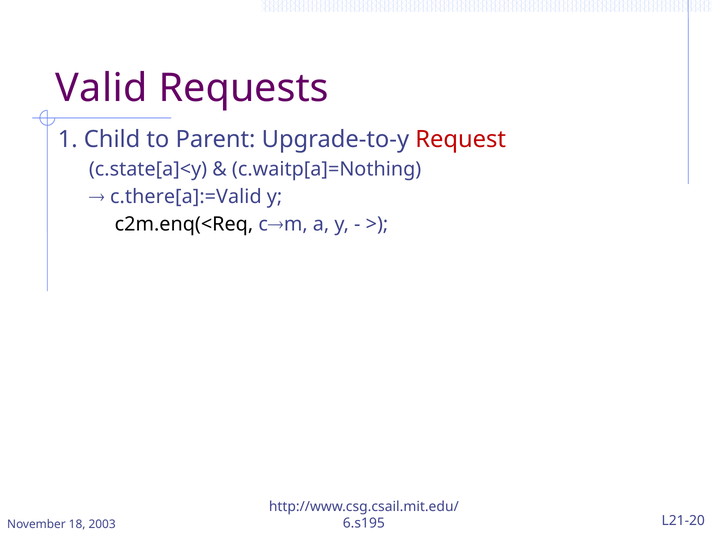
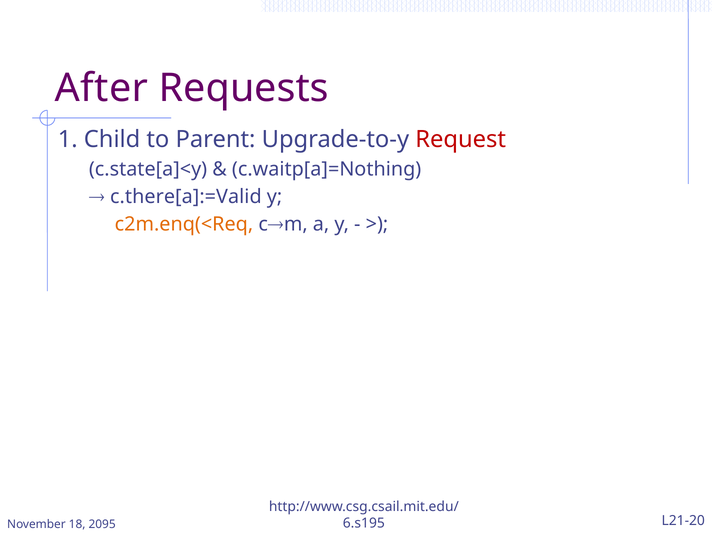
Valid: Valid -> After (101, 88)
c2m.enq(<Req colour: black -> orange (184, 224)
2003: 2003 -> 2095 (102, 524)
